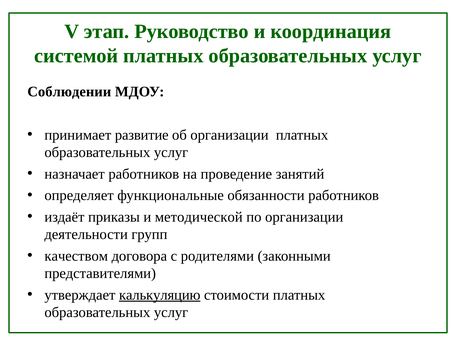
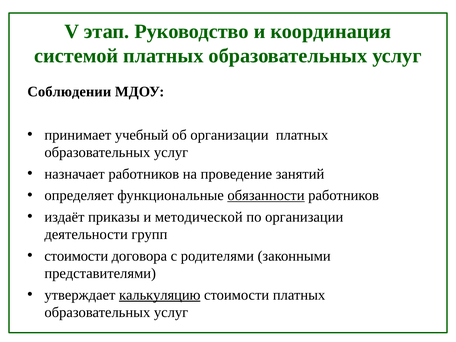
развитие: развитие -> учебный (142, 135)
обязанности underline: none -> present (266, 195)
качеством: качеством -> стоимости (76, 256)
